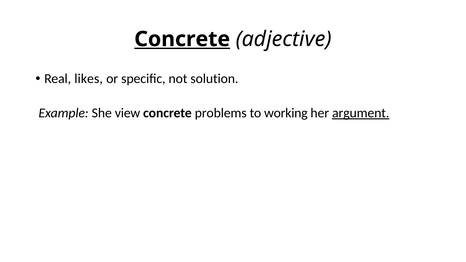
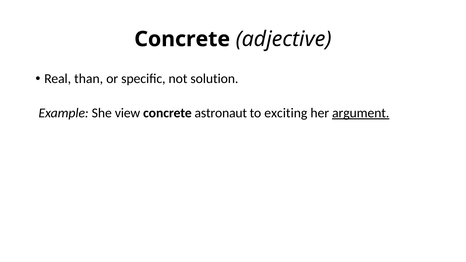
Concrete underline: present -> none (182, 39)
likes: likes -> than (89, 79)
problems: problems -> astronaut (221, 113)
working: working -> exciting (286, 113)
